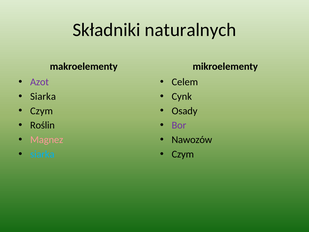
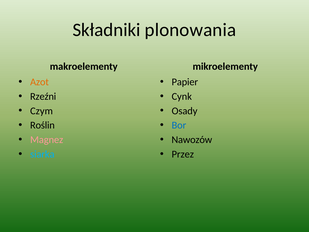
naturalnych: naturalnych -> plonowania (190, 30)
Azot colour: purple -> orange (39, 82)
Celem: Celem -> Papier (185, 82)
Siarka: Siarka -> Rzeźni (43, 96)
Bor colour: purple -> blue (179, 125)
Czym: Czym -> Przez (183, 154)
